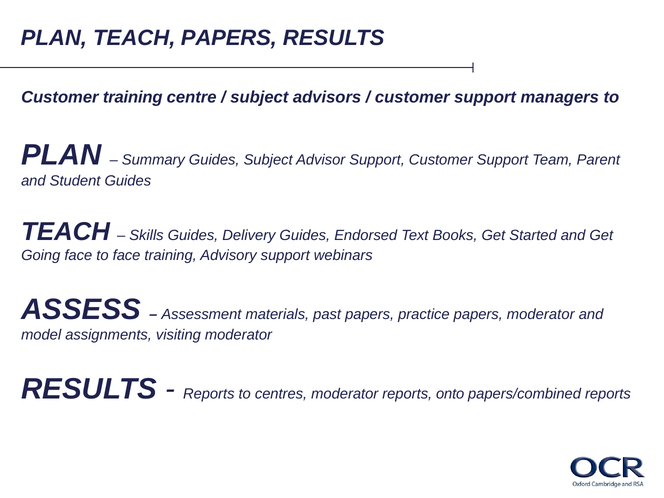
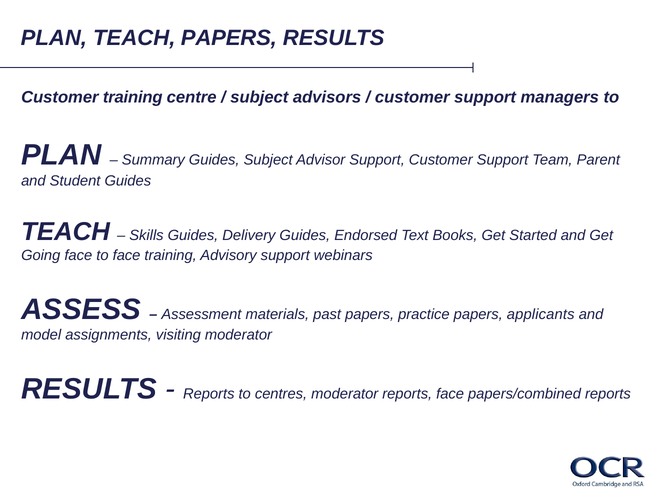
papers moderator: moderator -> applicants (541, 314)
reports onto: onto -> face (450, 394)
